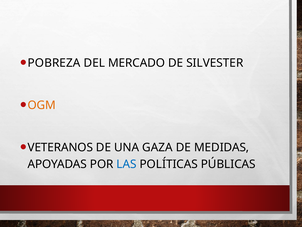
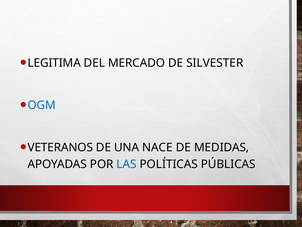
POBREZA: POBREZA -> LEGITIMA (54, 63)
OGM colour: orange -> blue (42, 105)
GAZA: GAZA -> NACE (157, 147)
